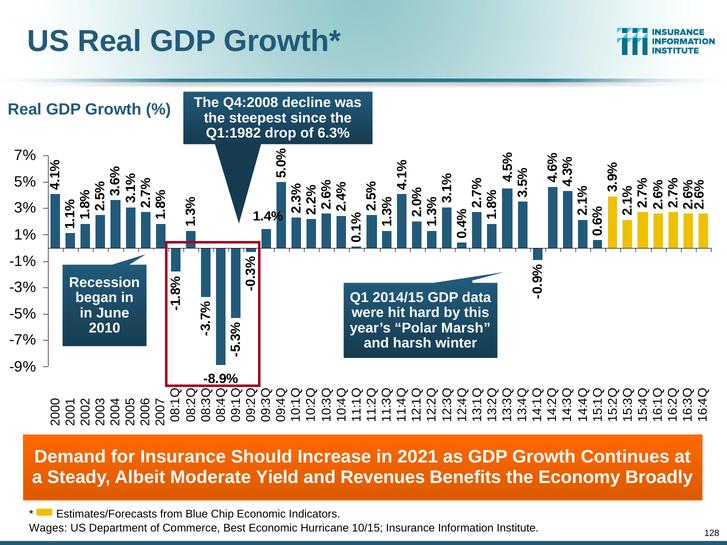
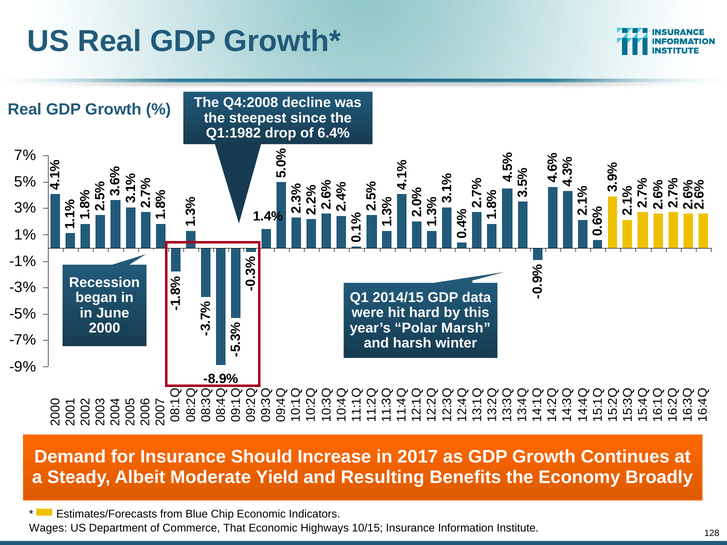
6.3%: 6.3% -> 6.4% (334, 133)
2010: 2010 -> 2000 (105, 328)
2021: 2021 -> 2017 (418, 457)
Revenues: Revenues -> Resulting (383, 477)
Best: Best -> That (234, 528)
Hurricane: Hurricane -> Highways (325, 528)
